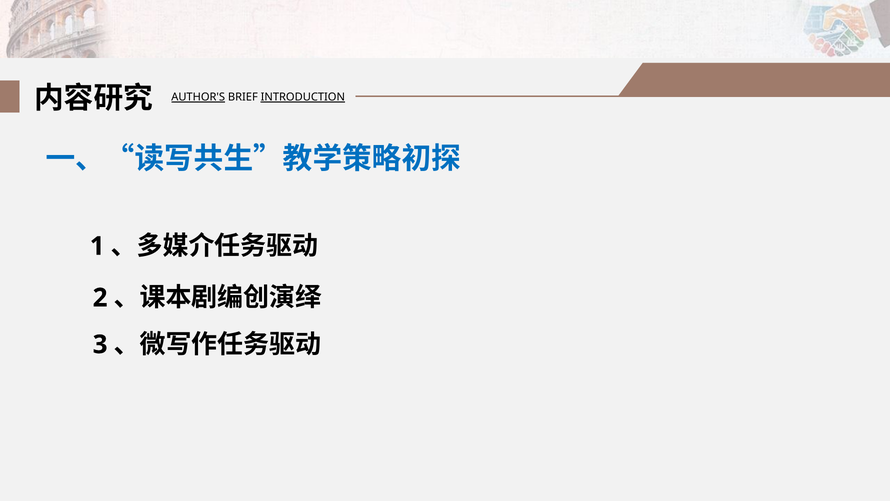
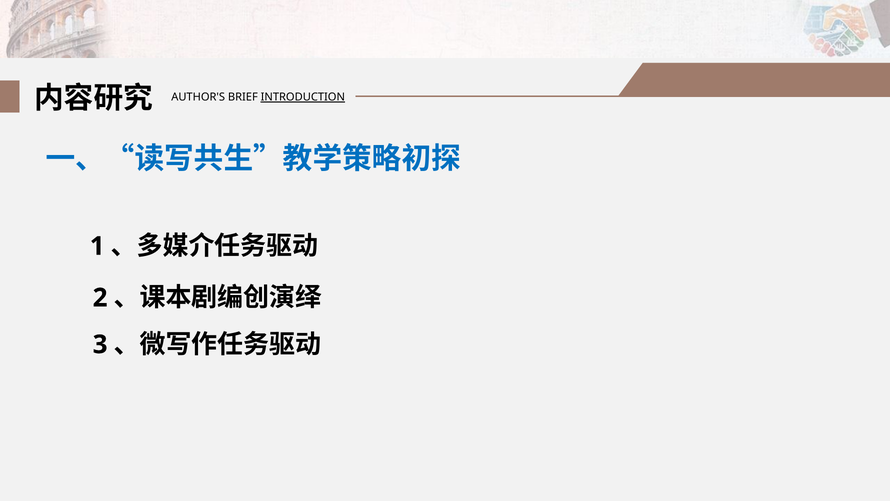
AUTHOR'S underline: present -> none (198, 97)
